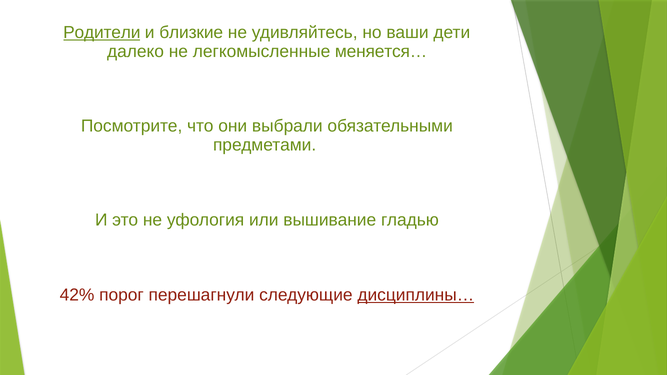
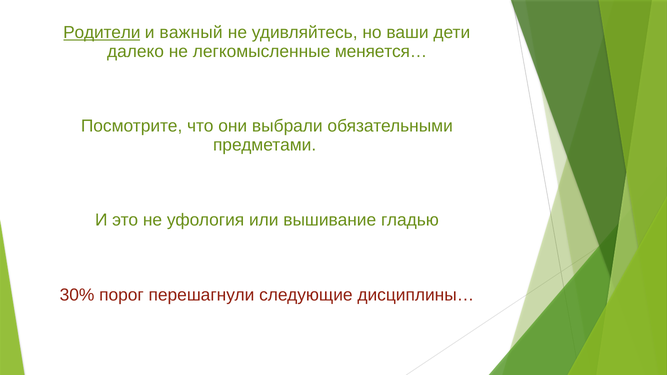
близкие: близкие -> важный (191, 33)
42%: 42% -> 30% (77, 295)
дисциплины… underline: present -> none (416, 295)
